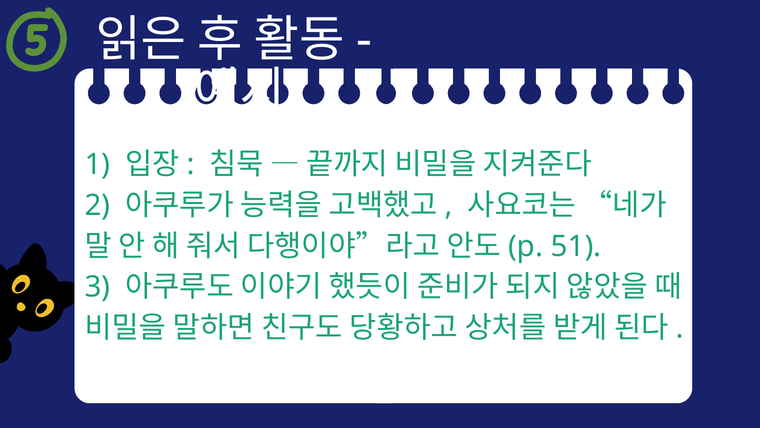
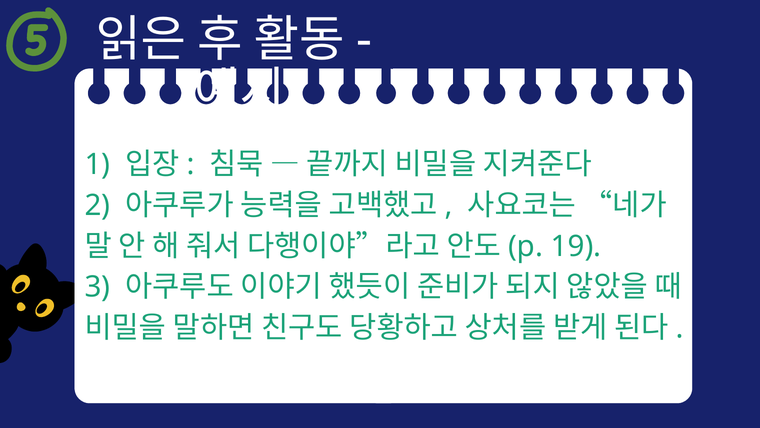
51: 51 -> 19 (576, 246)
